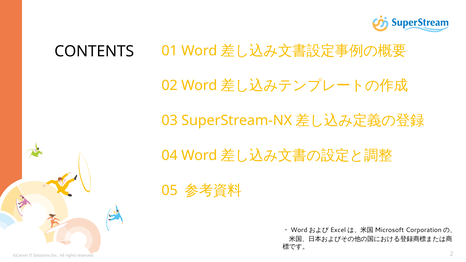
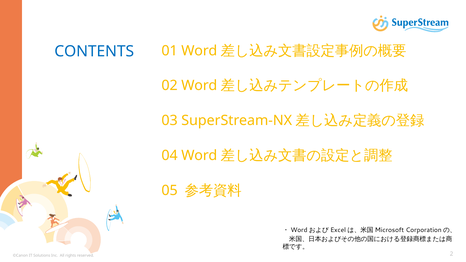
CONTENTS colour: black -> blue (94, 52)
